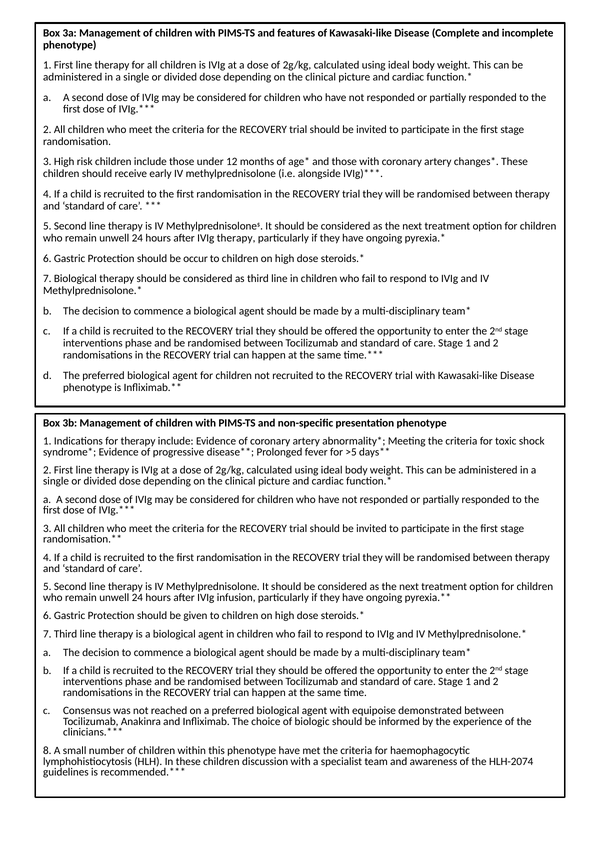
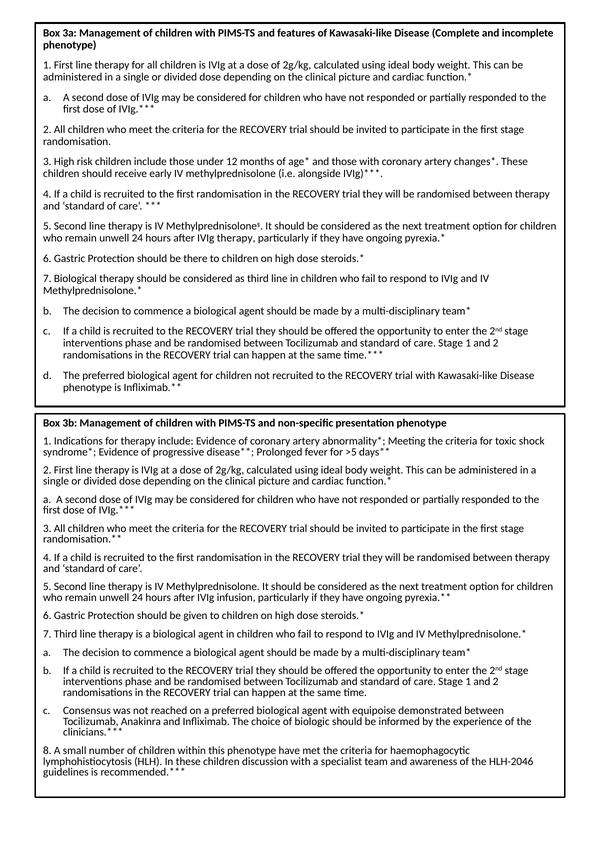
occur: occur -> there (196, 258)
HLH-2074: HLH-2074 -> HLH-2046 (511, 761)
